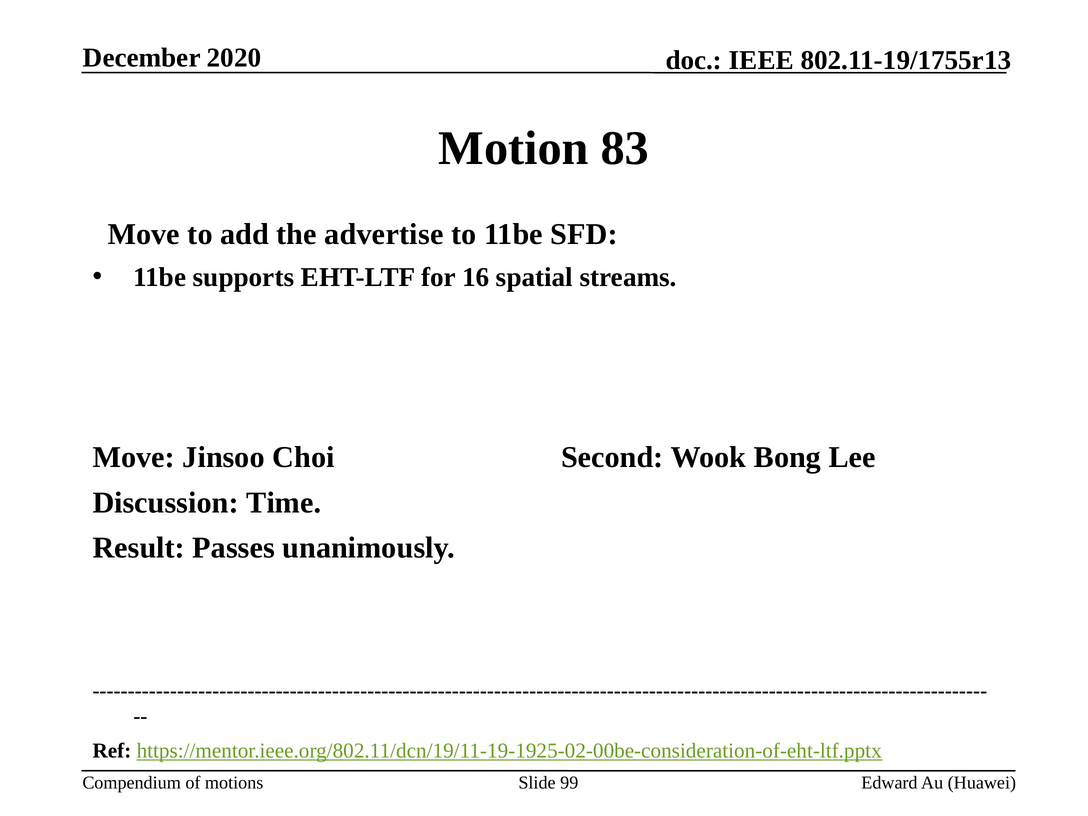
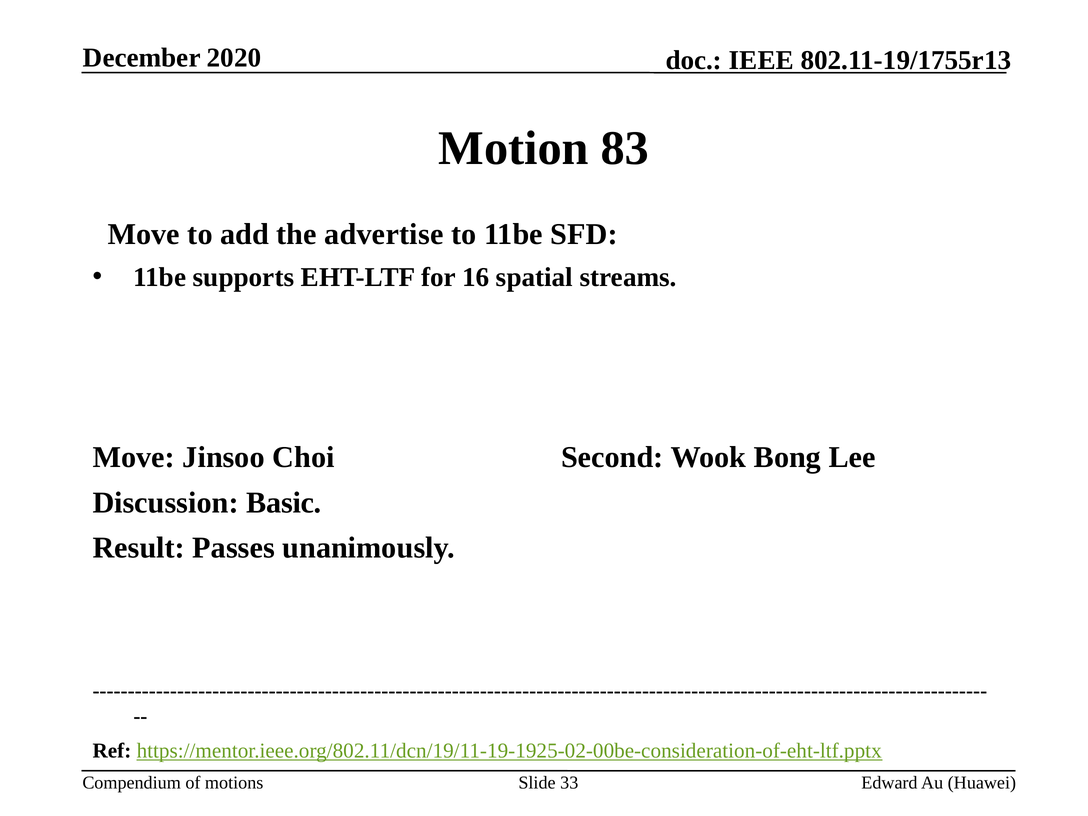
Time: Time -> Basic (284, 503)
99: 99 -> 33 (569, 783)
